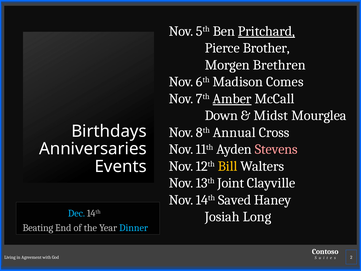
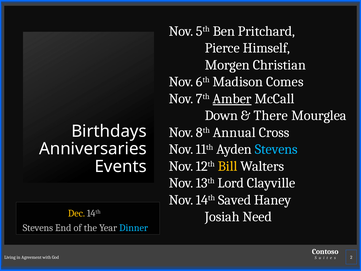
Pritchard underline: present -> none (267, 31)
Brother: Brother -> Himself (266, 48)
Brethren: Brethren -> Christian (279, 65)
Midst: Midst -> There (271, 115)
Stevens colour: pink -> light blue (276, 149)
Joint: Joint -> Lord (231, 183)
Dec colour: light blue -> yellow (76, 213)
Long: Long -> Need (257, 217)
Beating: Beating -> Stevens (38, 228)
